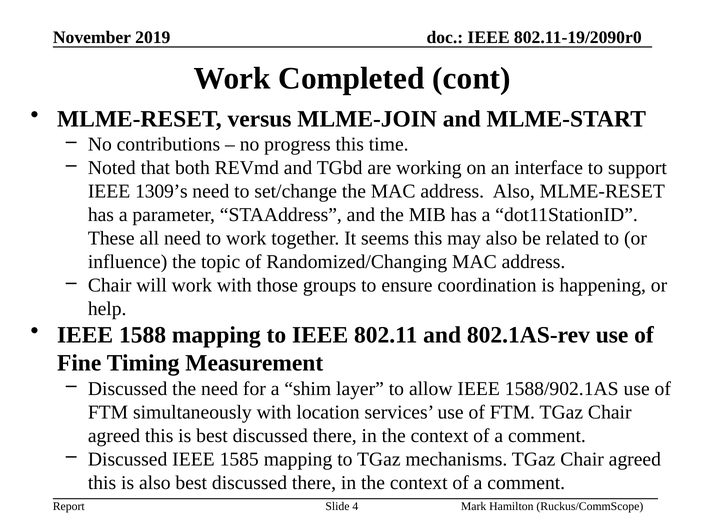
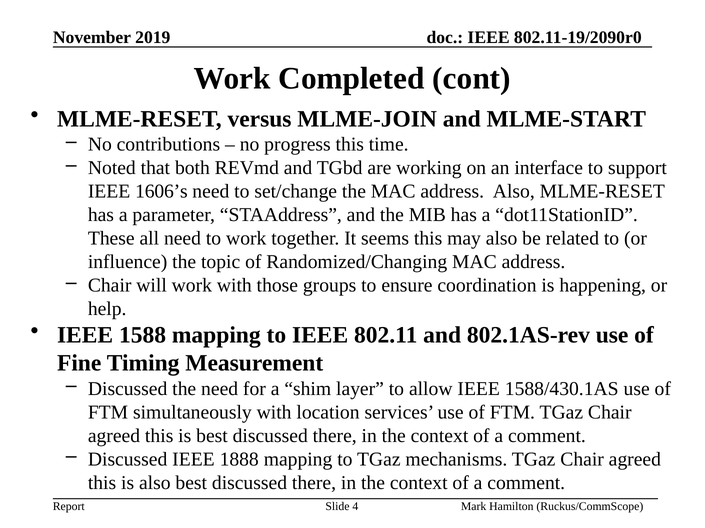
1309’s: 1309’s -> 1606’s (161, 192)
1588/902.1AS: 1588/902.1AS -> 1588/430.1AS (562, 389)
1585: 1585 -> 1888 (239, 460)
